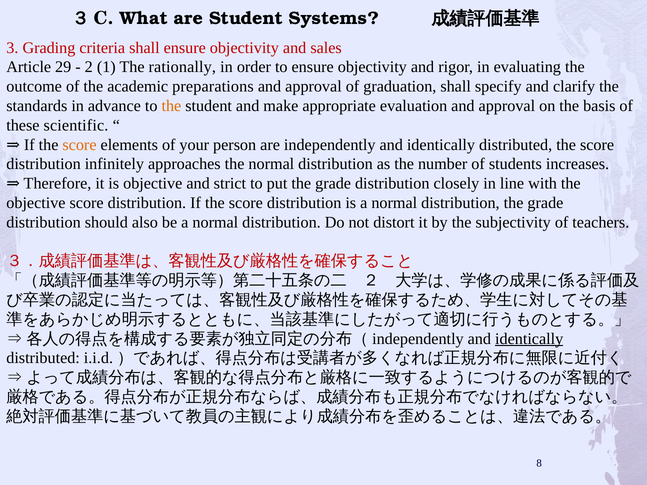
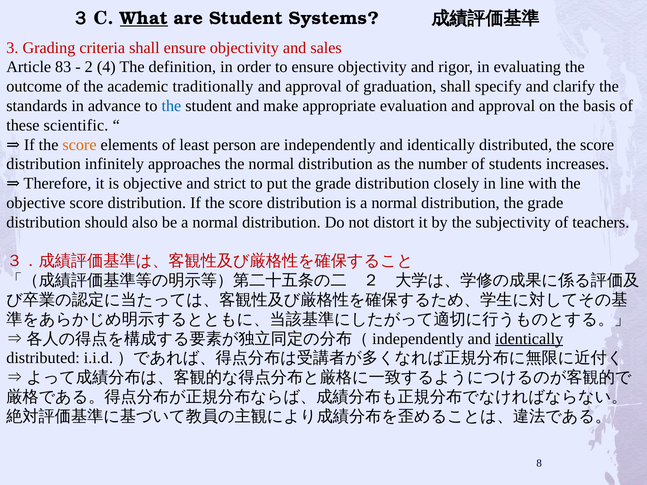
What underline: none -> present (144, 18)
29: 29 -> 83 (63, 67)
1: 1 -> 4 (106, 67)
rationally: rationally -> definition (182, 67)
preparations: preparations -> traditionally (213, 87)
the colour: orange -> blue (171, 106)
your: your -> least (194, 145)
